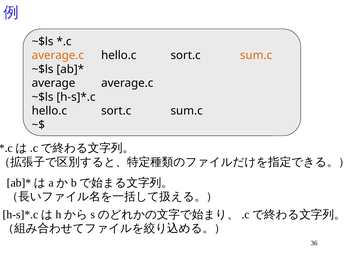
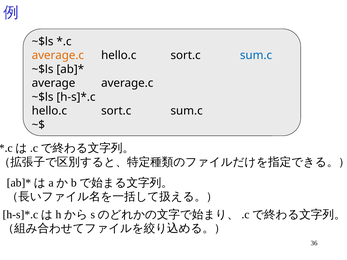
sum.c colour: orange -> blue (256, 55)
